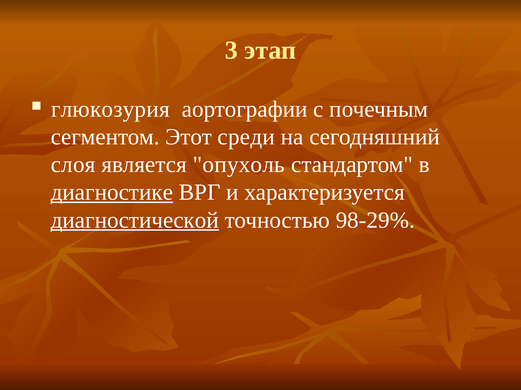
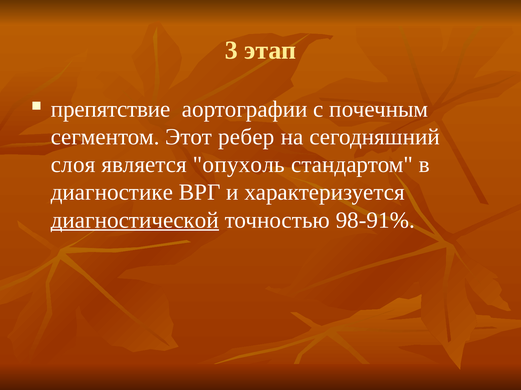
глюкозурия: глюкозурия -> препятствие (111, 109)
среди: среди -> ребер (246, 137)
диагностике underline: present -> none (112, 193)
98-29%: 98-29% -> 98-91% (375, 220)
